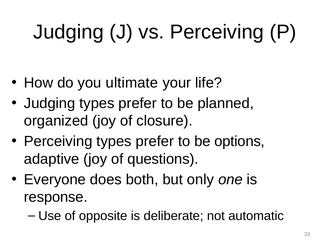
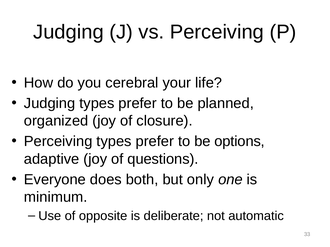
ultimate: ultimate -> cerebral (132, 83)
response: response -> minimum (56, 197)
